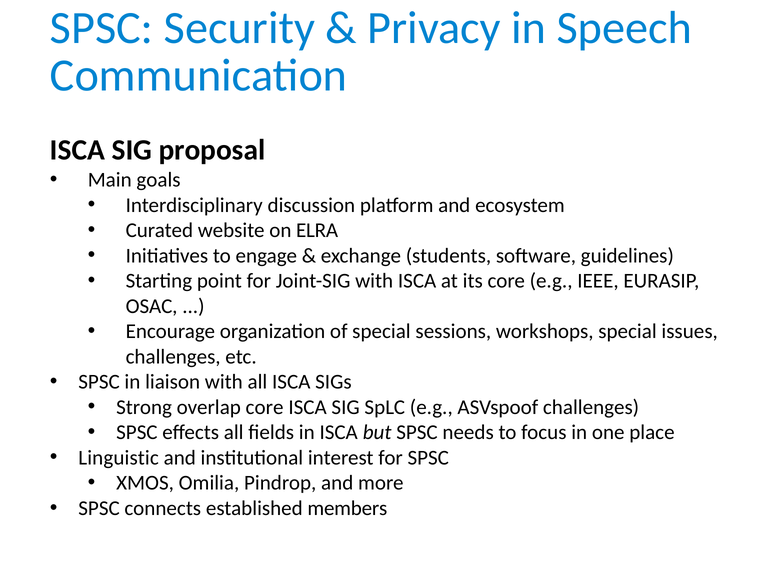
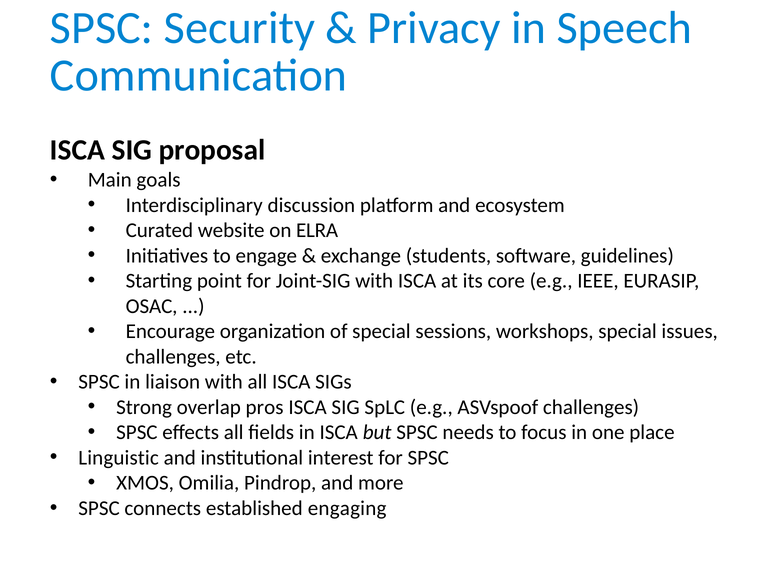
overlap core: core -> pros (265, 407)
members: members -> engaging (347, 508)
